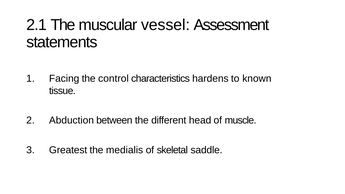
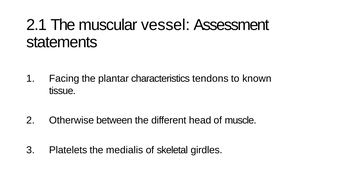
control: control -> plantar (114, 79)
hardens: hardens -> tendons (210, 79)
Abduction: Abduction -> Otherwise (72, 120)
Greatest: Greatest -> Platelets (68, 150)
saddle: saddle -> girdles (207, 150)
